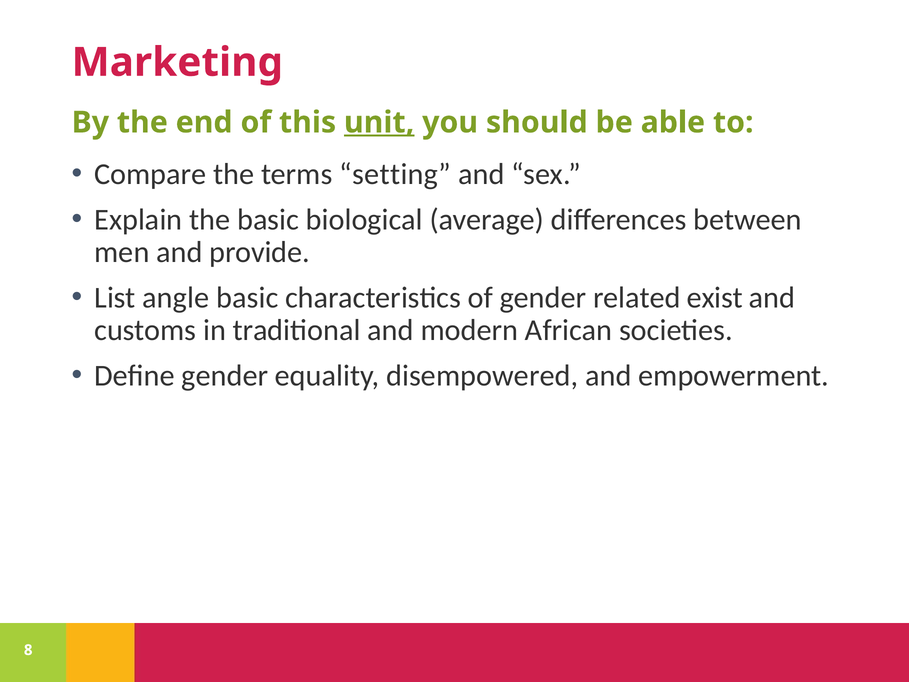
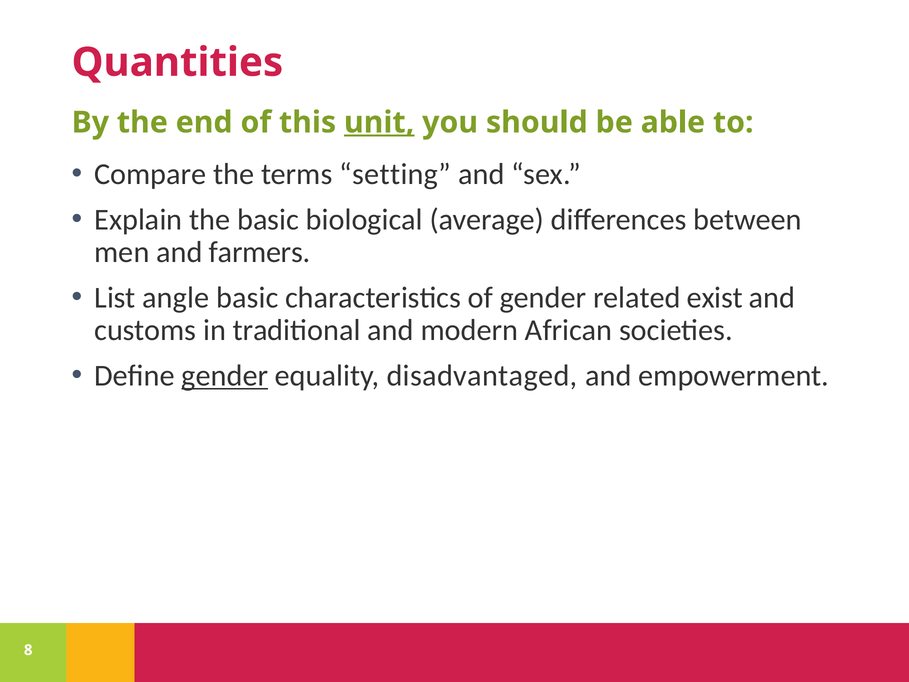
Marketing: Marketing -> Quantities (177, 62)
provide: provide -> farmers (260, 252)
gender underline: none -> present (225, 376)
disempowered: disempowered -> disadvantaged (482, 376)
